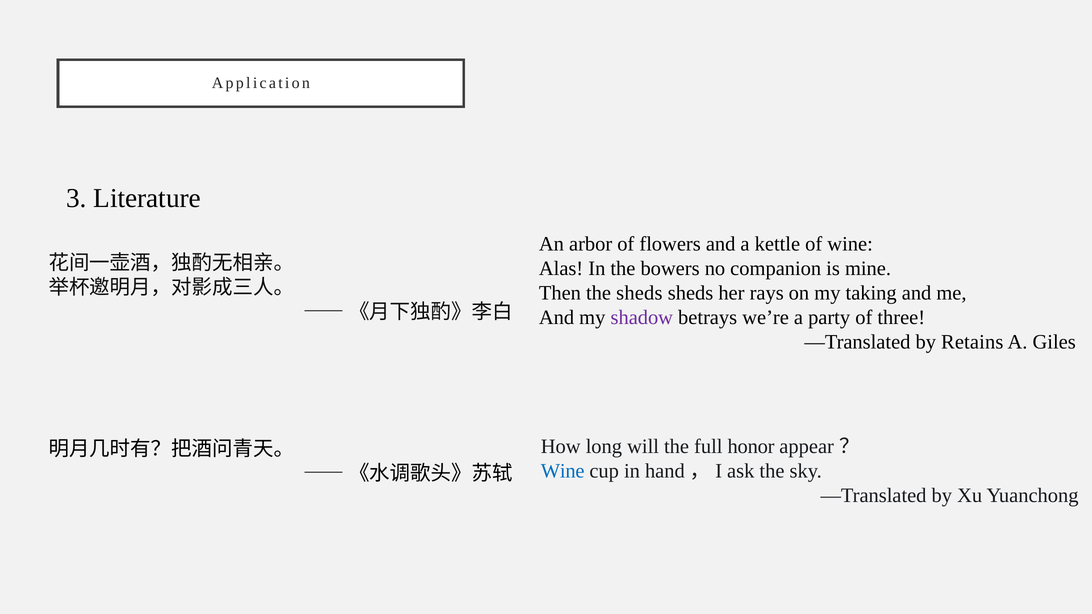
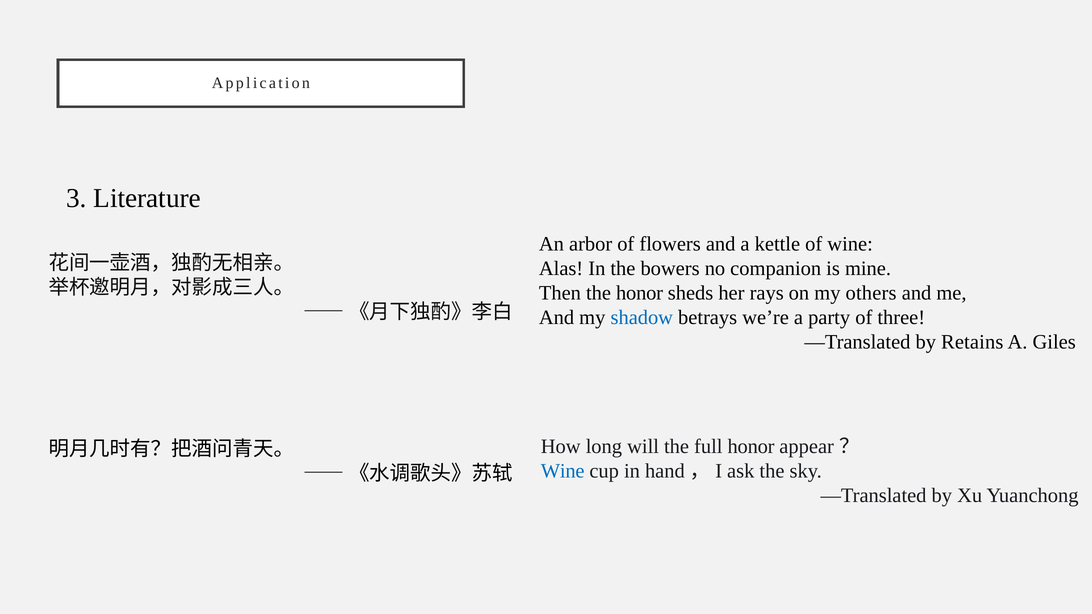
the sheds: sheds -> honor (640, 293)
taking: taking -> others (871, 293)
shadow colour: purple -> blue (642, 318)
